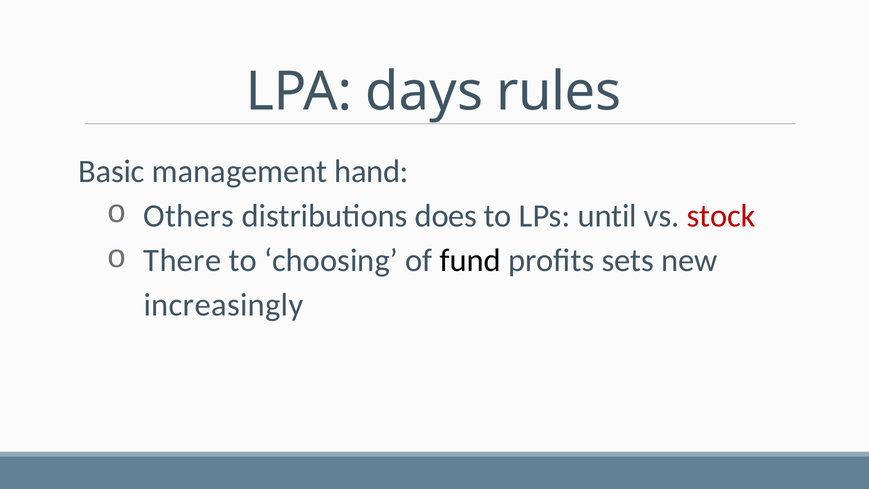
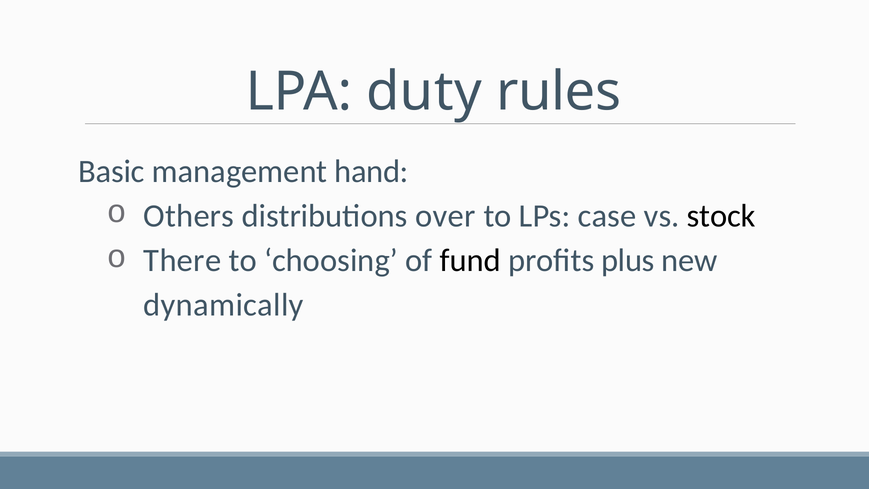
days: days -> duty (424, 92)
does: does -> over (446, 216)
until: until -> case (607, 216)
stock colour: red -> black (721, 216)
sets: sets -> plus (628, 261)
increasingly: increasingly -> dynamically (224, 305)
